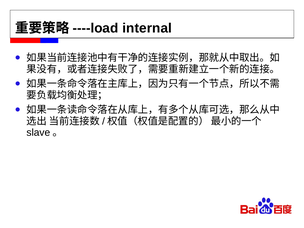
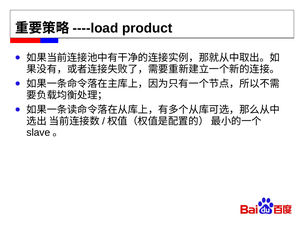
internal: internal -> product (147, 28)
